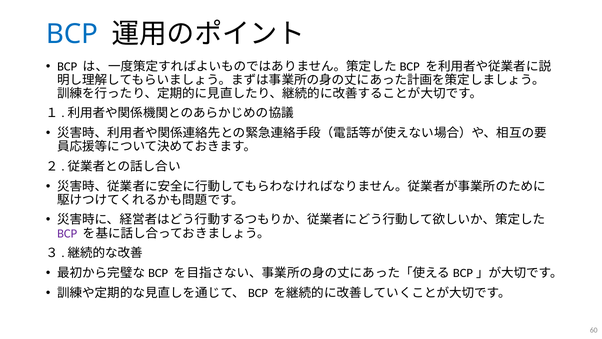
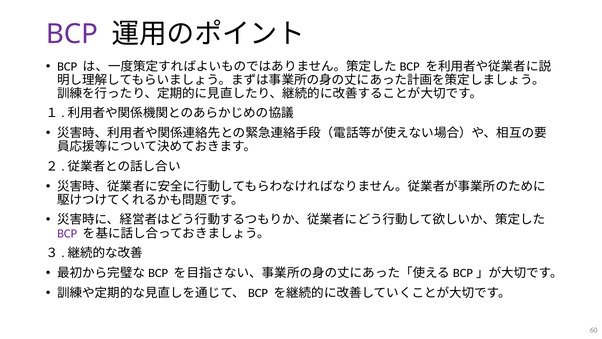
BCP colour: blue -> purple (72, 34)
